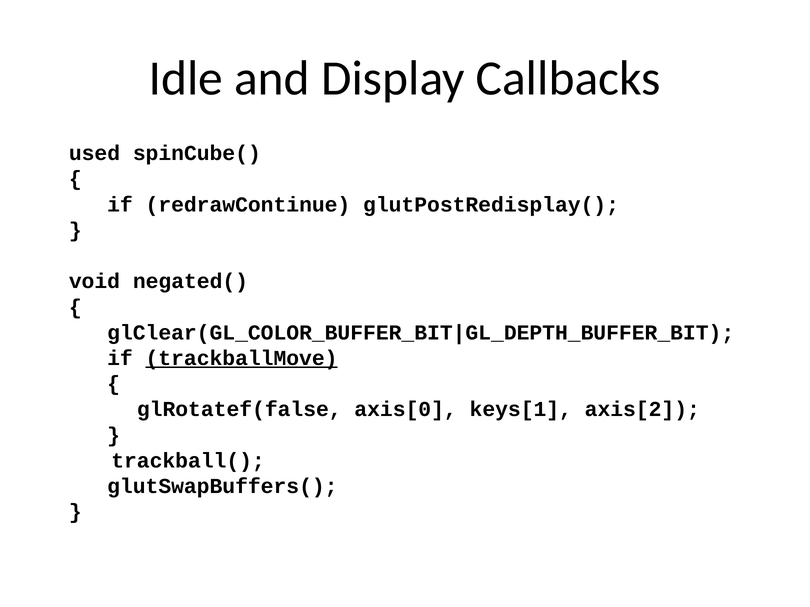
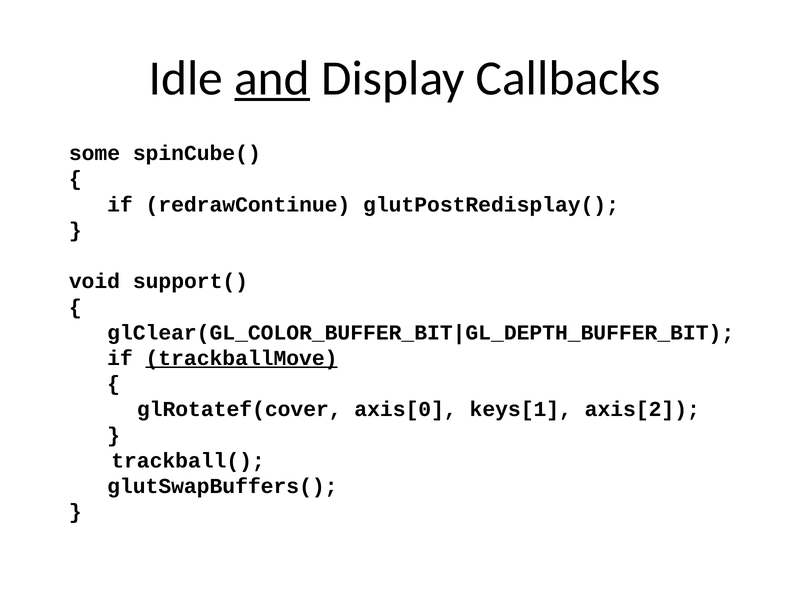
and underline: none -> present (272, 78)
used: used -> some (95, 153)
negated(: negated( -> support( (190, 282)
glRotatef(false: glRotatef(false -> glRotatef(cover (239, 410)
